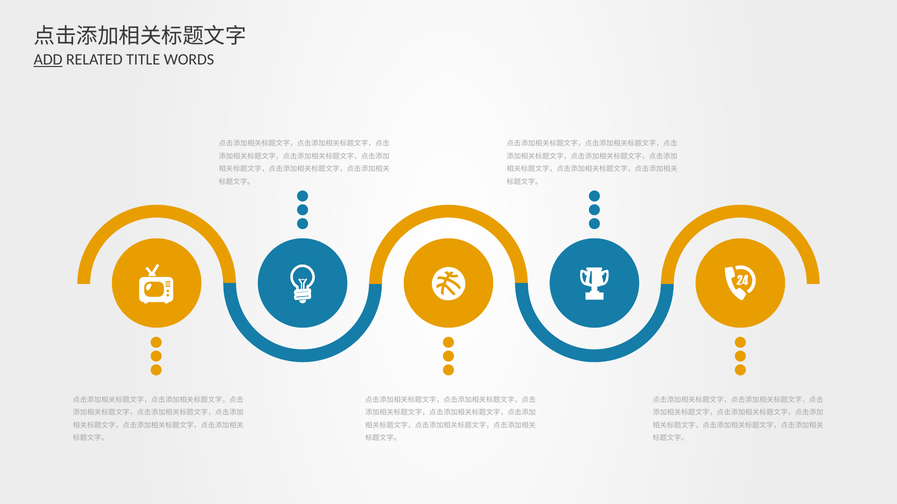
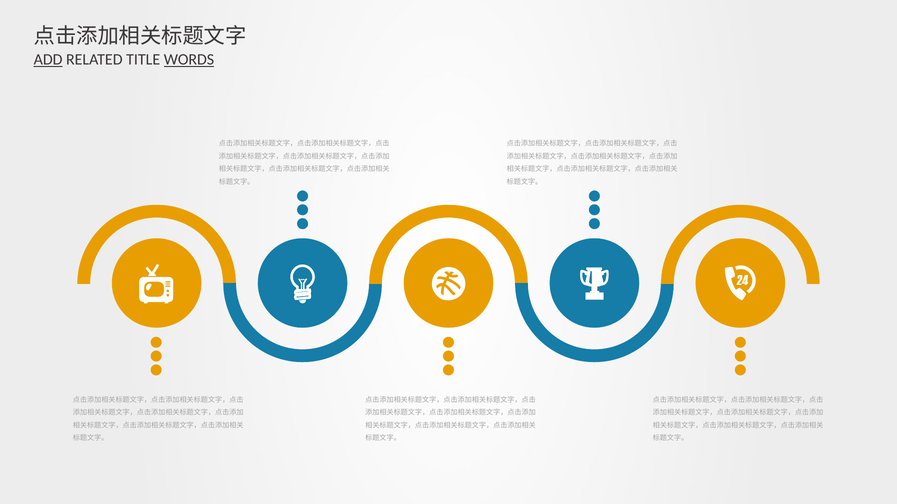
WORDS underline: none -> present (189, 60)
